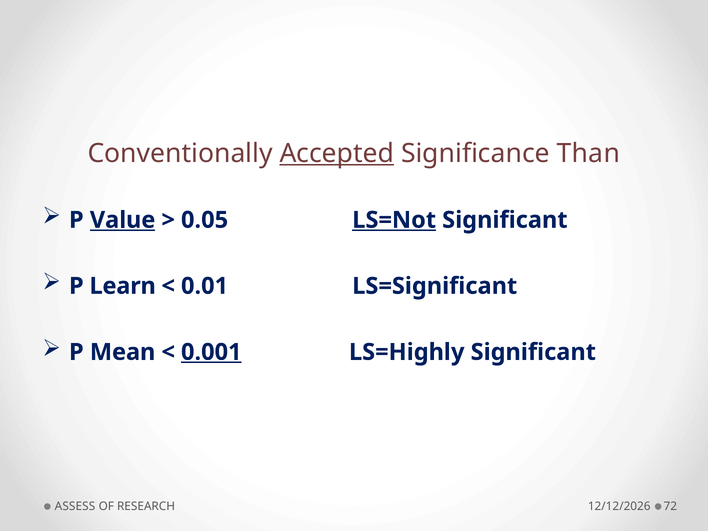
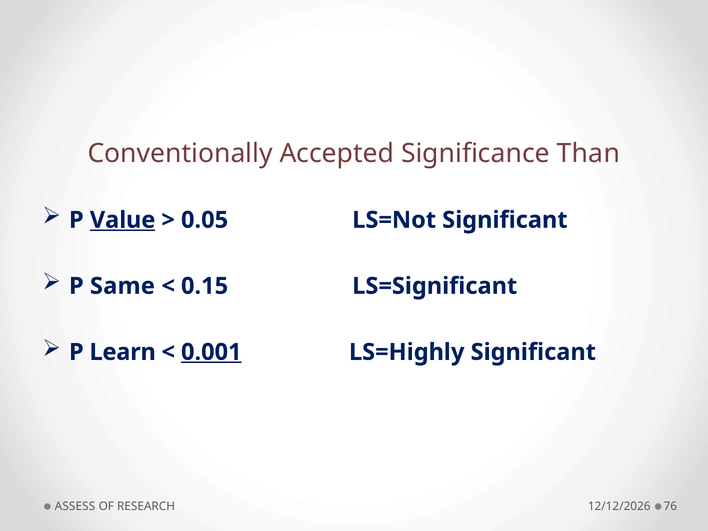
Accepted underline: present -> none (337, 153)
LS=Not underline: present -> none (394, 220)
Learn: Learn -> Same (122, 286)
0.01: 0.01 -> 0.15 (205, 286)
Mean: Mean -> Learn (123, 352)
72: 72 -> 76 (670, 506)
